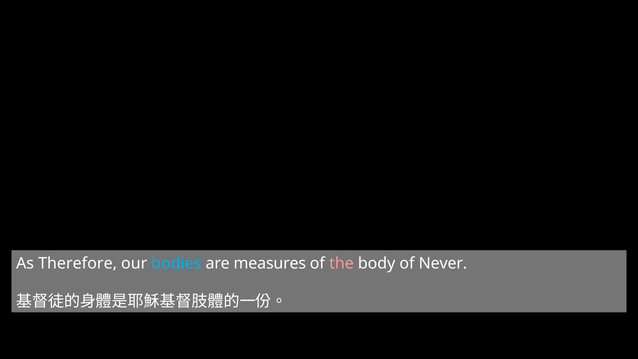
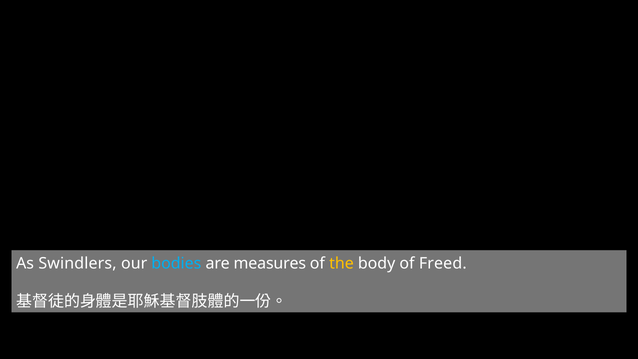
Therefore: Therefore -> Swindlers (77, 263)
the colour: pink -> yellow (341, 263)
Never: Never -> Freed (443, 263)
